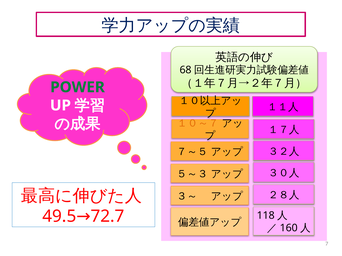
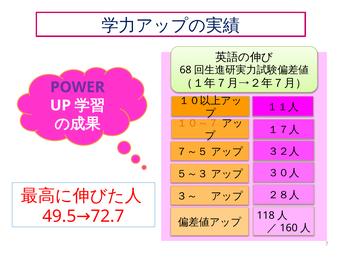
POWER colour: green -> purple (78, 87)
